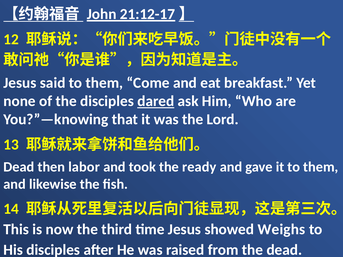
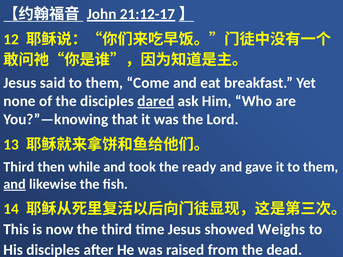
Dead: Dead -> Third (19, 167)
labor: labor -> while (84, 167)
and underline: none -> present (15, 184)
